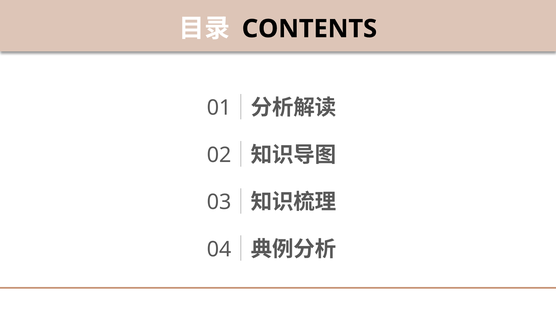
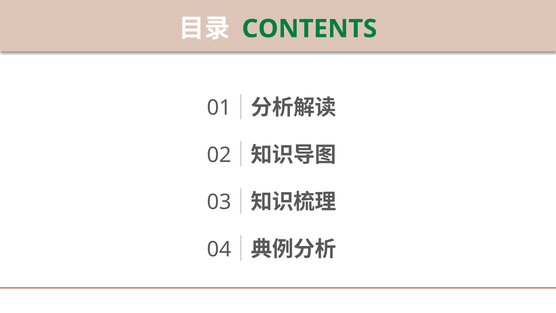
CONTENTS colour: black -> green (309, 29)
